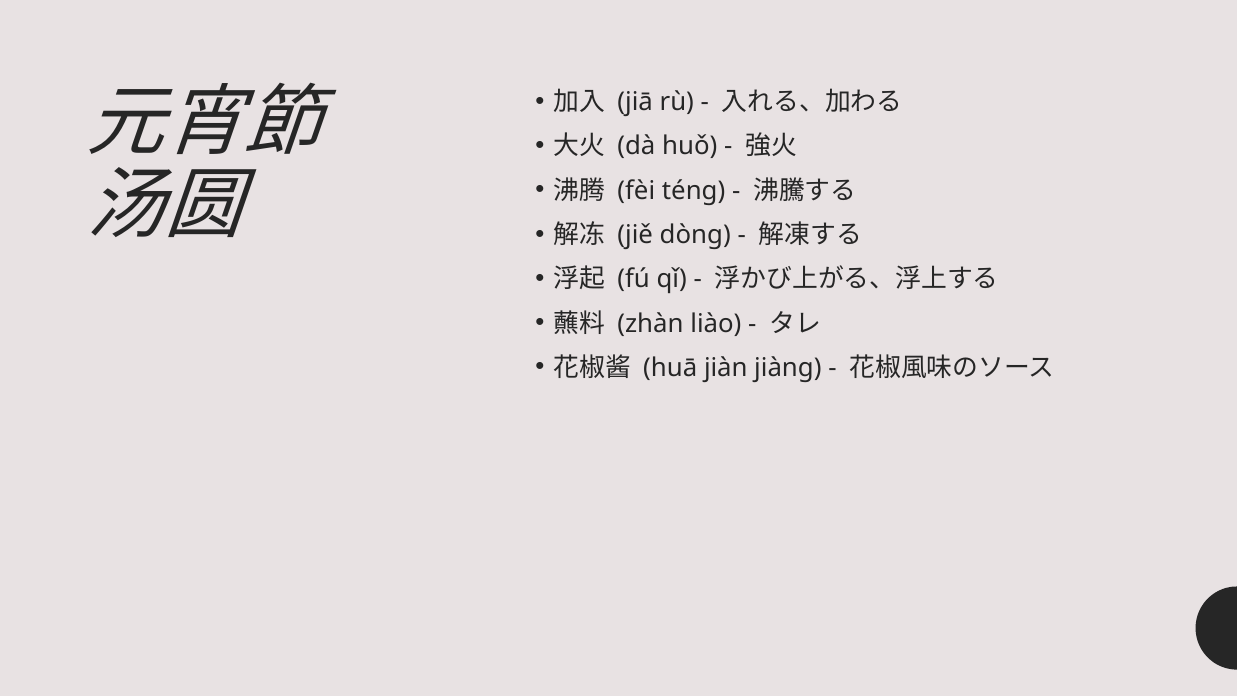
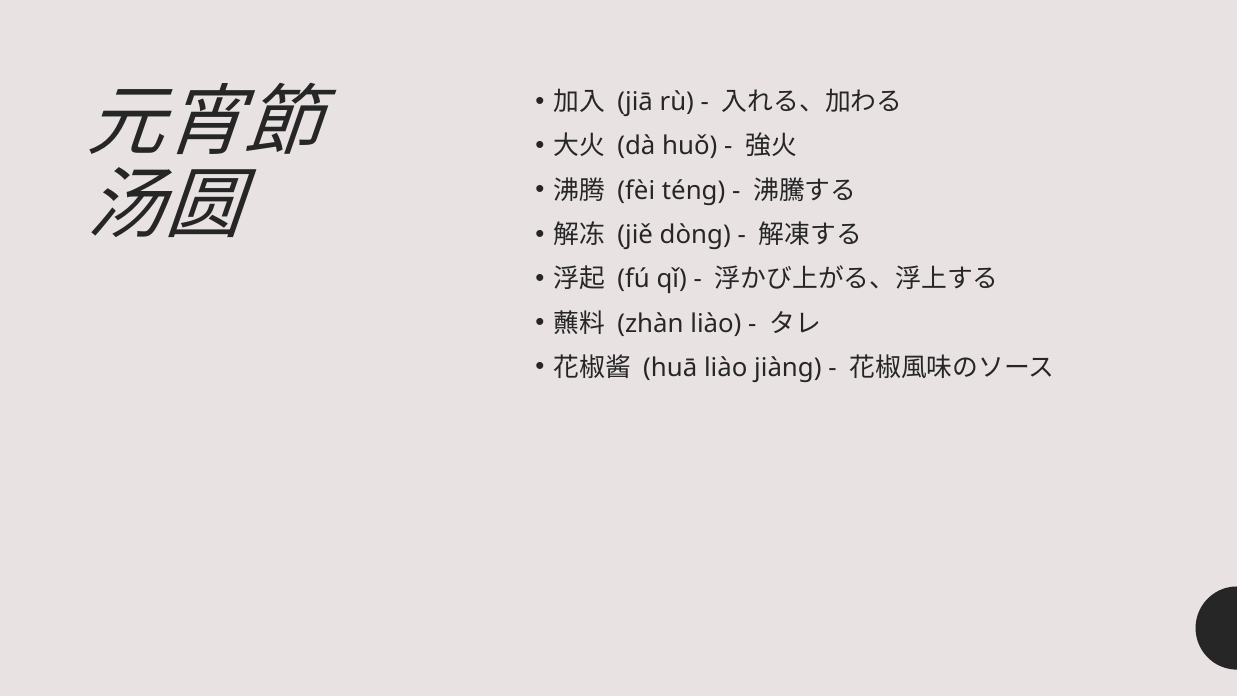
huā jiàn: jiàn -> liào (726, 368)
